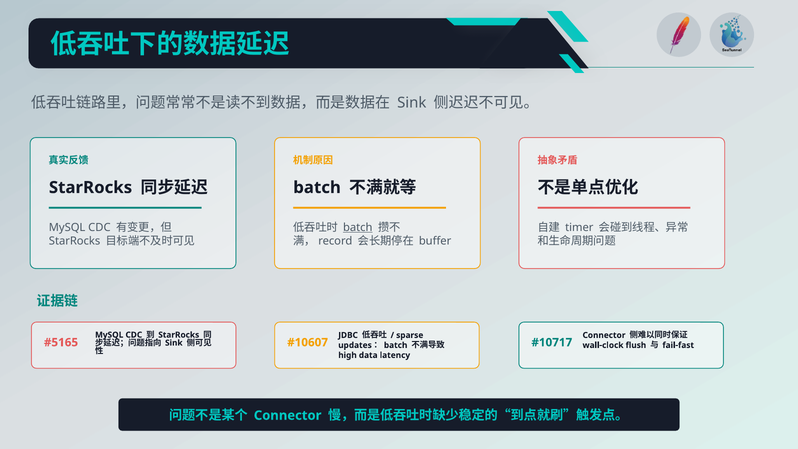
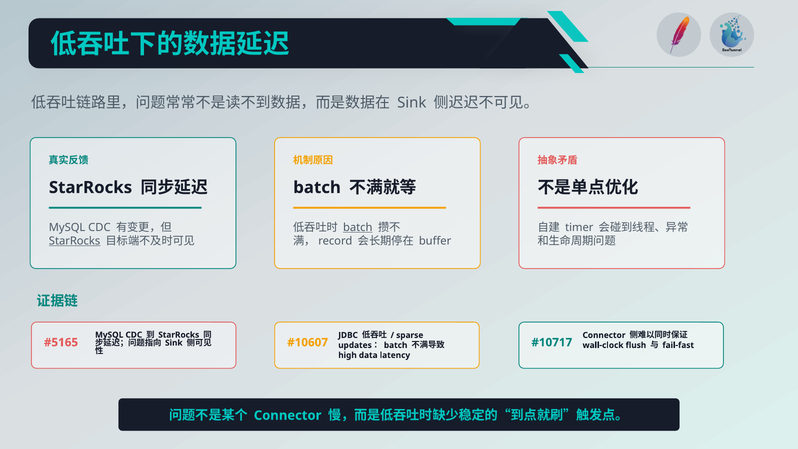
StarRocks underline: none -> present (75, 241)
